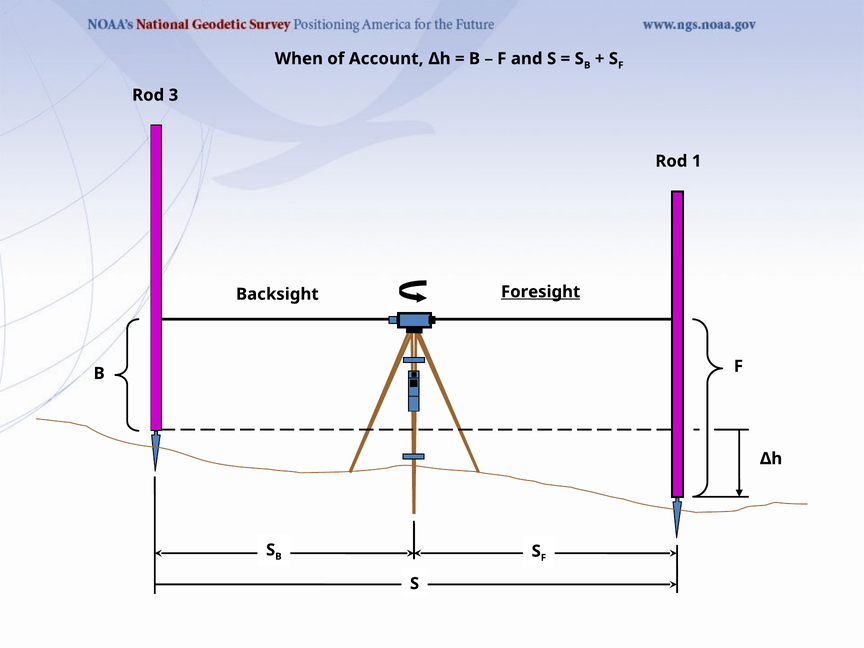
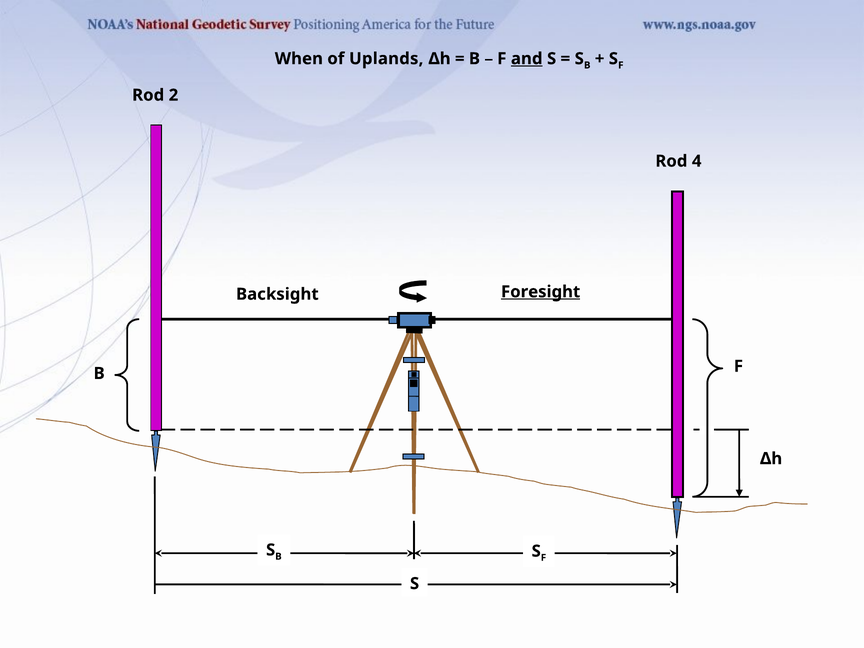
Account: Account -> Uplands (386, 59)
and underline: none -> present (527, 59)
3: 3 -> 2 (173, 95)
1: 1 -> 4 (697, 161)
